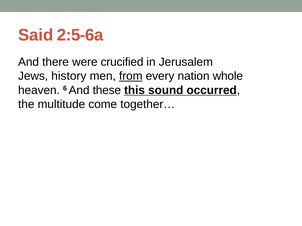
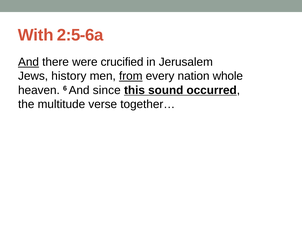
Said: Said -> With (36, 35)
And underline: none -> present (29, 62)
these: these -> since (107, 90)
come: come -> verse (103, 104)
